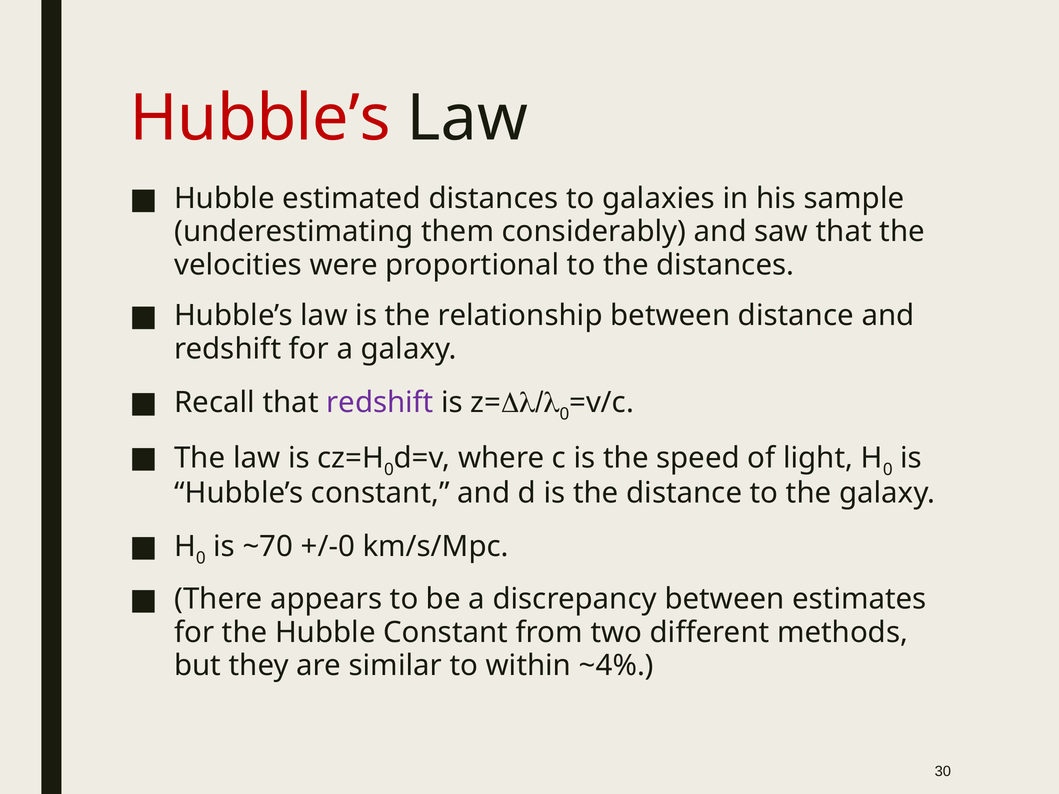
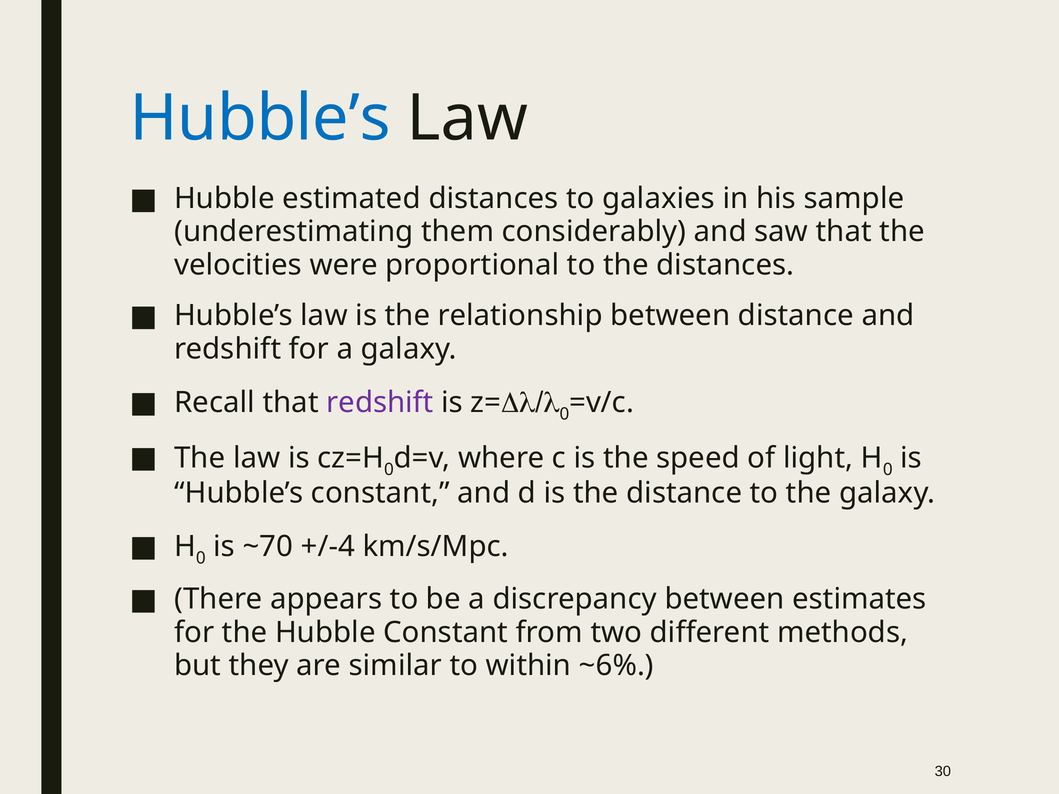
Hubble’s colour: red -> blue (260, 119)
+/-0: +/-0 -> +/-4 (328, 547)
~4%: ~4% -> ~6% (616, 666)
